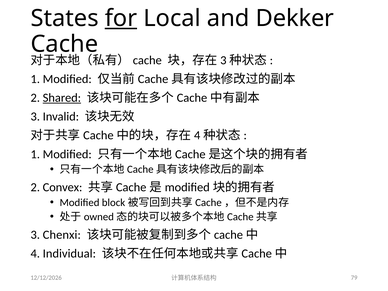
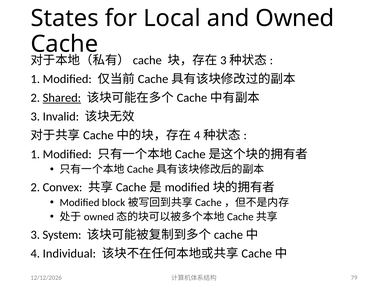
for underline: present -> none (121, 18)
Dekker: Dekker -> Owned (295, 18)
Chenxi: Chenxi -> System (62, 235)
